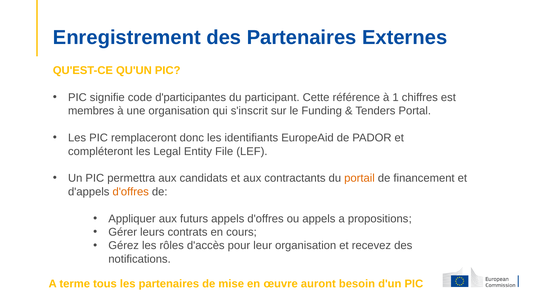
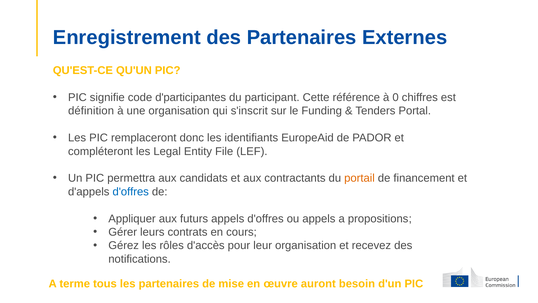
1: 1 -> 0 (396, 97)
membres: membres -> définition (91, 111)
d'offres colour: orange -> blue (131, 191)
